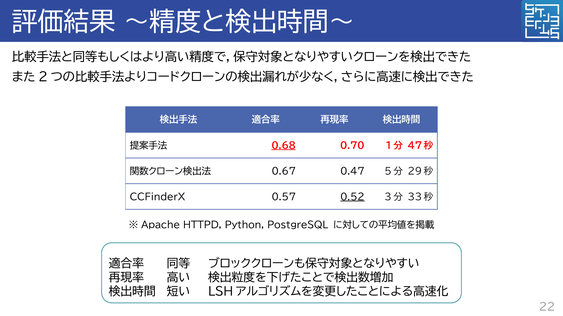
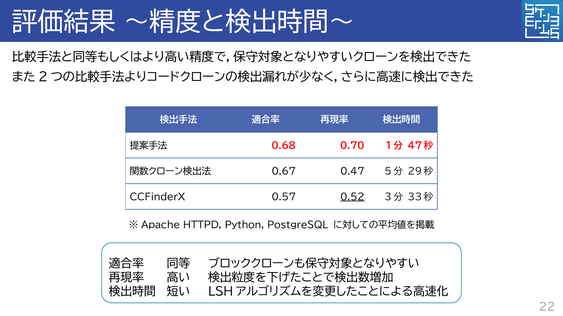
0.68 underline: present -> none (284, 146)
